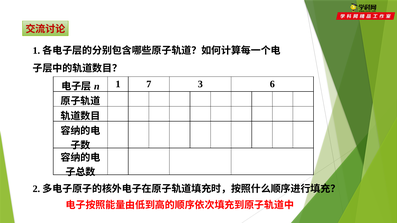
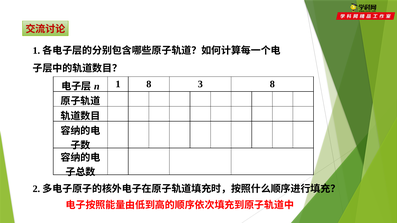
1 7: 7 -> 8 (149, 84)
3 6: 6 -> 8 (272, 84)
